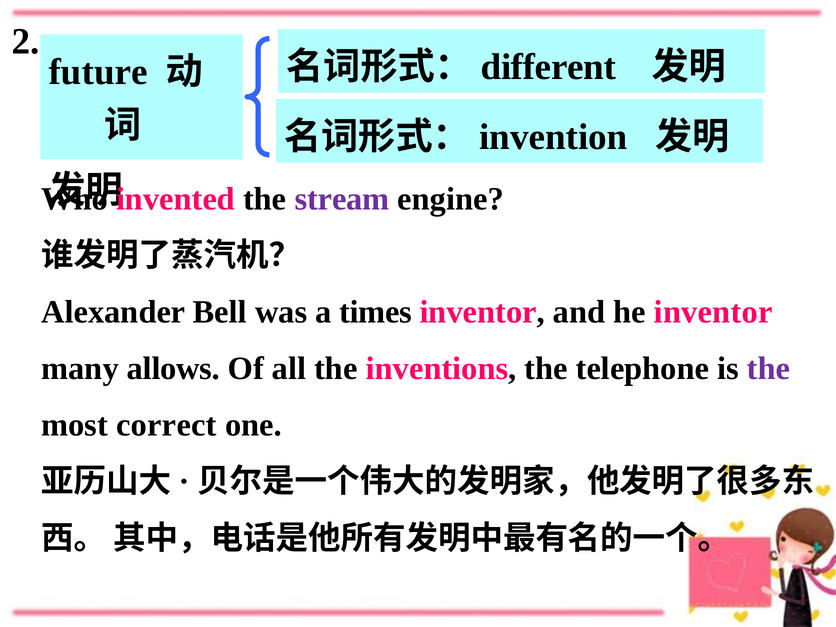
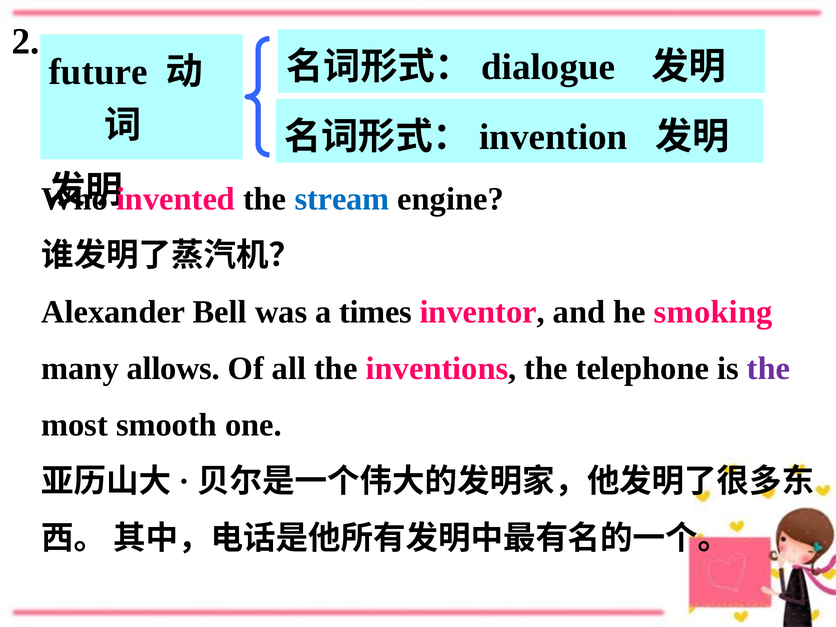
different: different -> dialogue (548, 67)
stream colour: purple -> blue (342, 199)
he inventor: inventor -> smoking (713, 312)
correct: correct -> smooth (167, 425)
